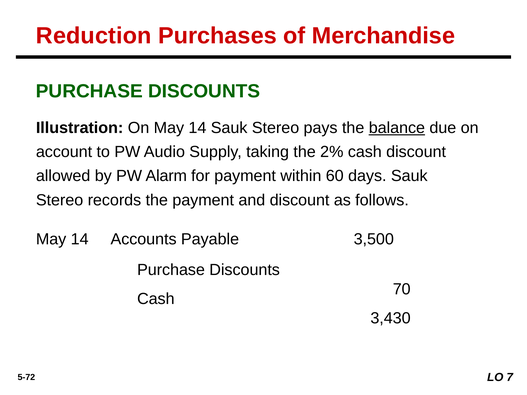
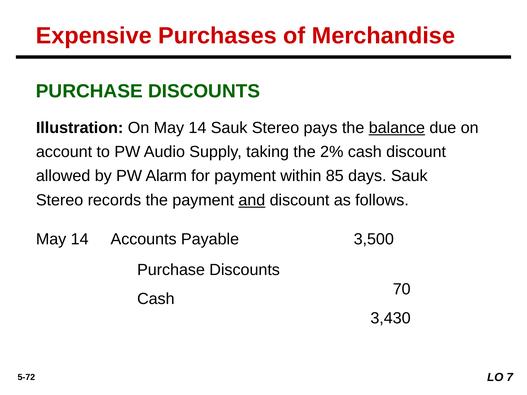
Reduction: Reduction -> Expensive (94, 36)
60: 60 -> 85 (335, 176)
and underline: none -> present (252, 200)
